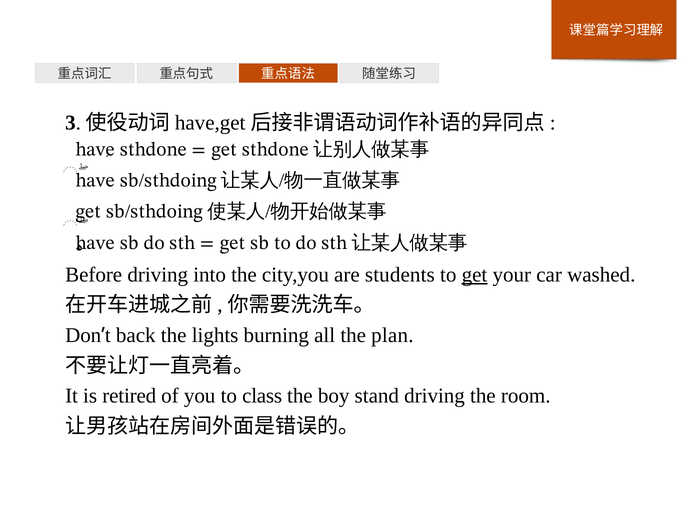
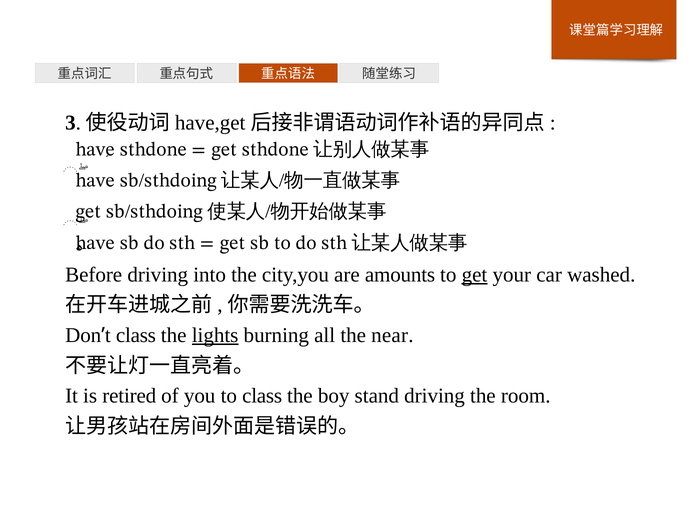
students: students -> amounts (400, 274)
back: back -> class (136, 335)
lights underline: none -> present (215, 335)
plan: plan -> near (392, 335)
